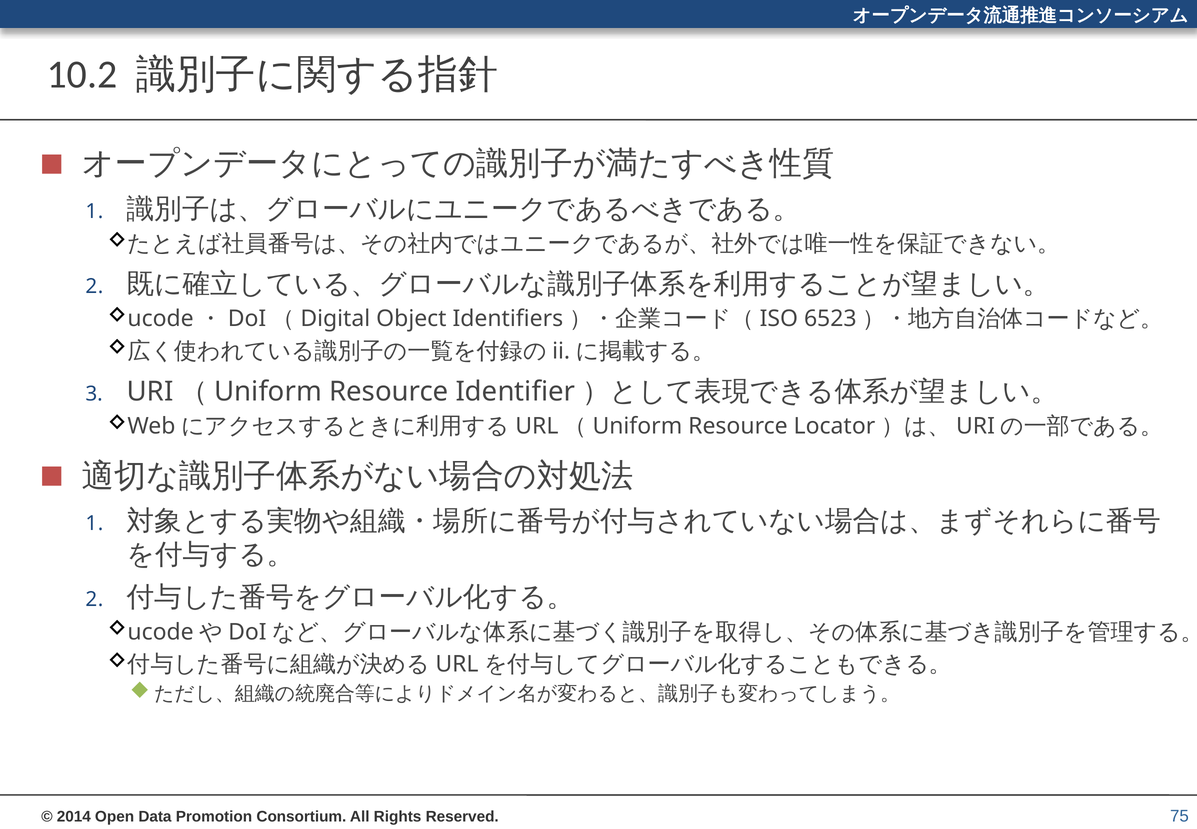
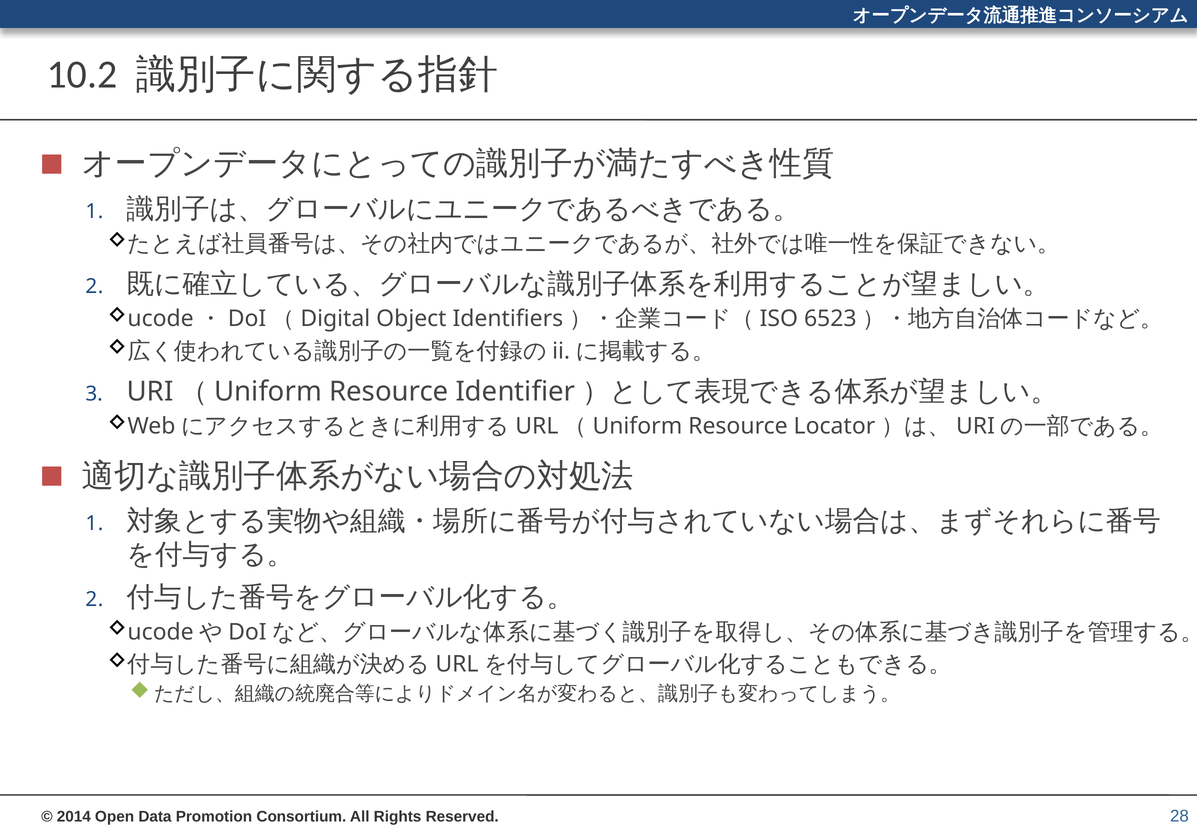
75: 75 -> 28 (1179, 816)
